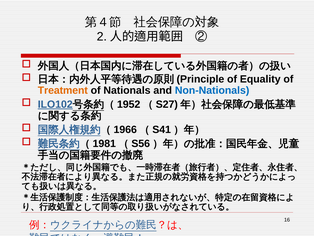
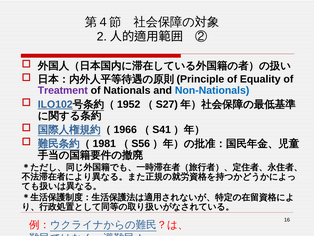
Treatment colour: orange -> purple (63, 90)
